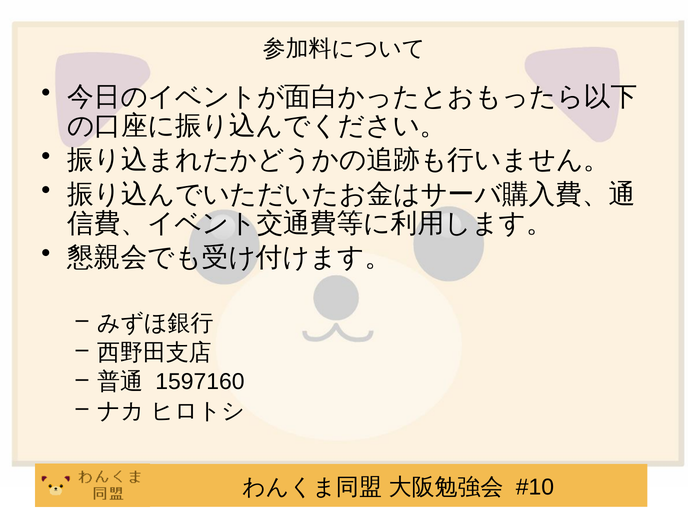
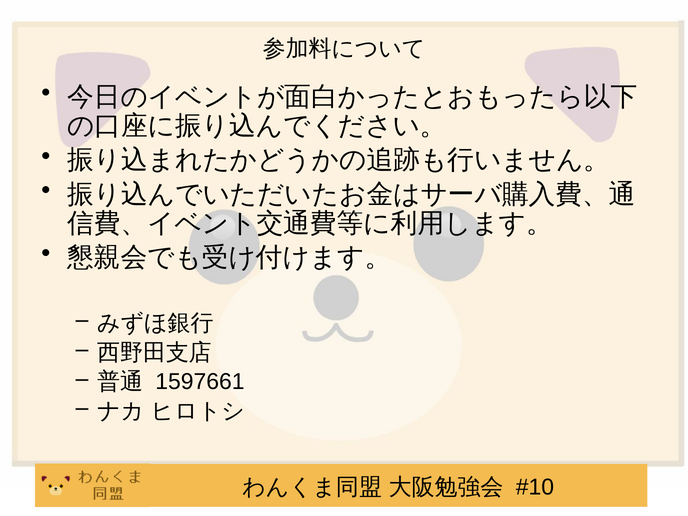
1597160: 1597160 -> 1597661 (200, 382)
